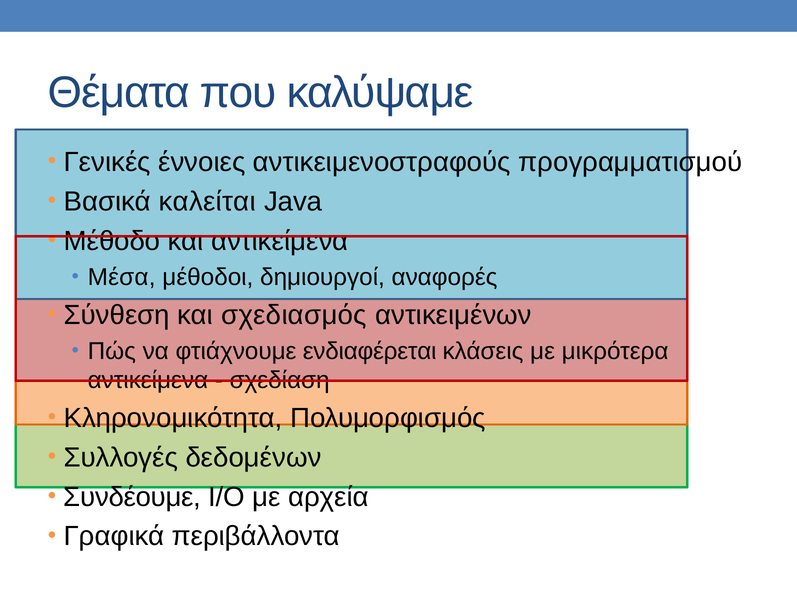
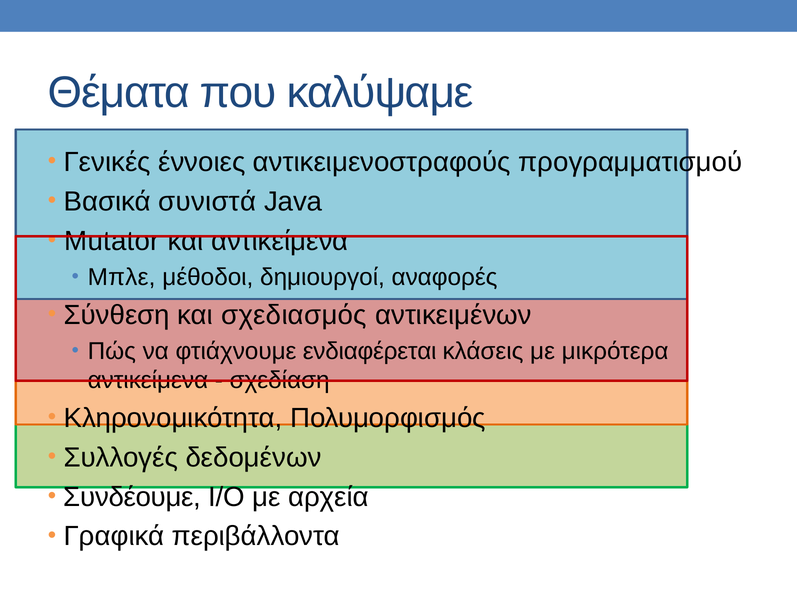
καλείται: καλείται -> συνιστά (207, 201)
Μέθοδο: Μέθοδο -> Mutator (112, 241)
Μέσα: Μέσα -> Μπλε (122, 277)
